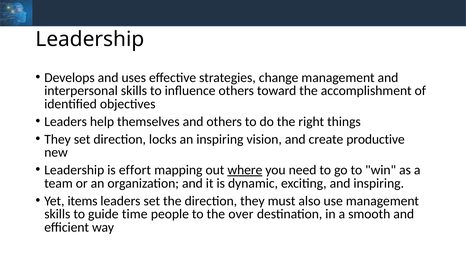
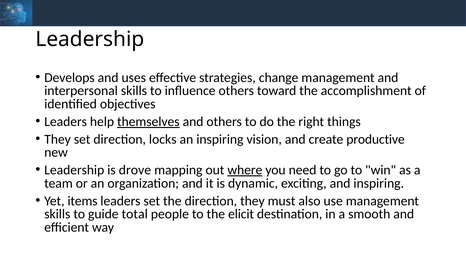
themselves underline: none -> present (148, 122)
effort: effort -> drove (135, 170)
time: time -> total (135, 214)
over: over -> elicit (241, 214)
